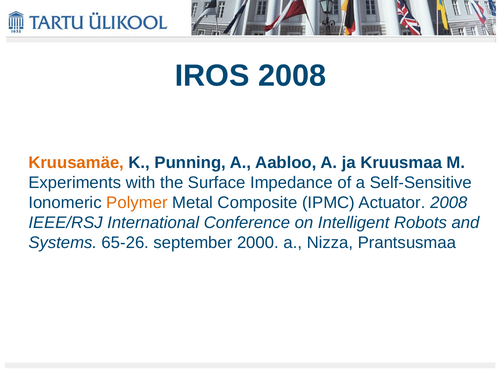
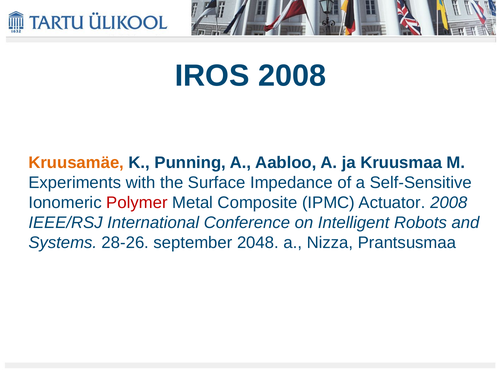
Polymer colour: orange -> red (137, 202)
65-26: 65-26 -> 28-26 (125, 243)
2000: 2000 -> 2048 (258, 243)
